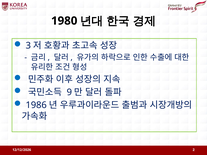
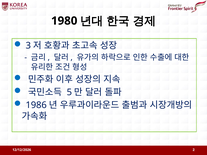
9: 9 -> 5 (69, 92)
